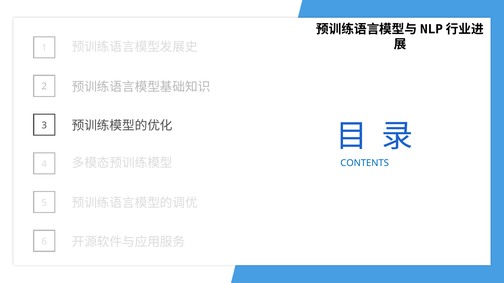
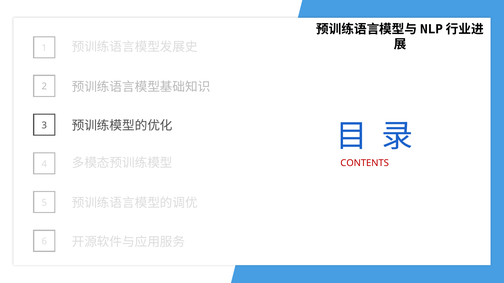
CONTENTS colour: blue -> red (365, 163)
